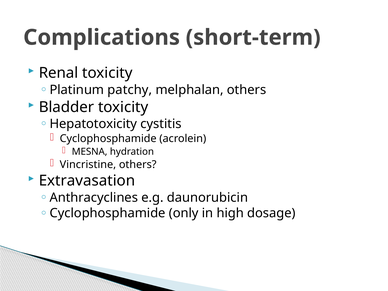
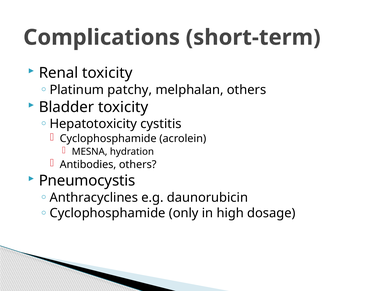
Vincristine: Vincristine -> Antibodies (88, 164)
Extravasation: Extravasation -> Pneumocystis (87, 181)
